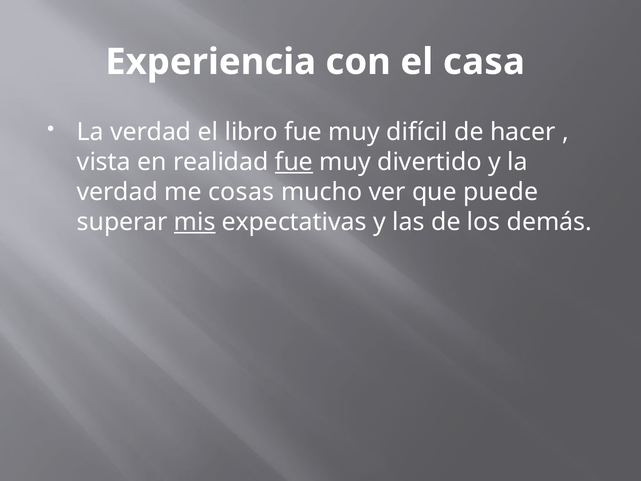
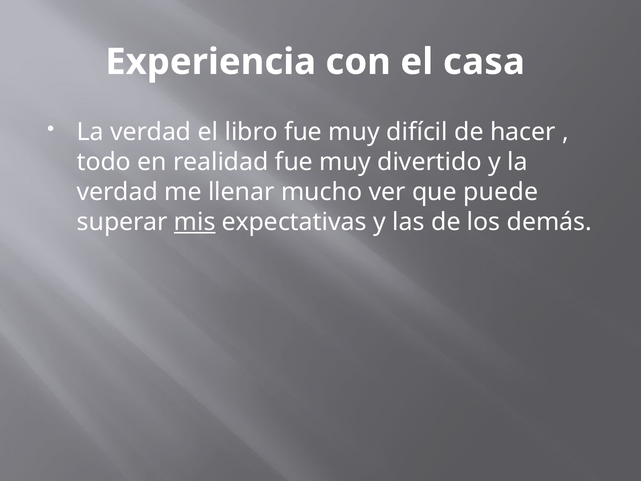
vista: vista -> todo (104, 162)
fue underline: present -> none (294, 162)
cosas: cosas -> llenar (241, 192)
